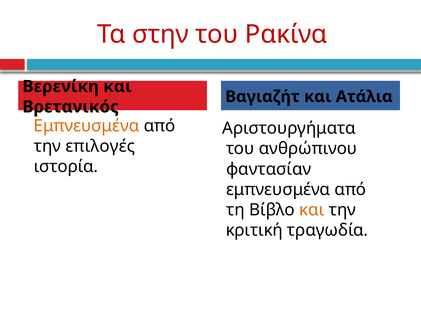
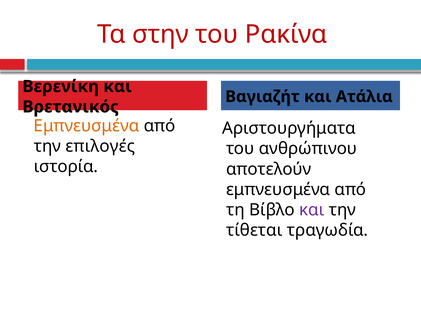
φαντασίαν: φαντασίαν -> αποτελούν (269, 169)
και colour: orange -> purple (312, 210)
κριτική: κριτική -> τίθεται (254, 230)
